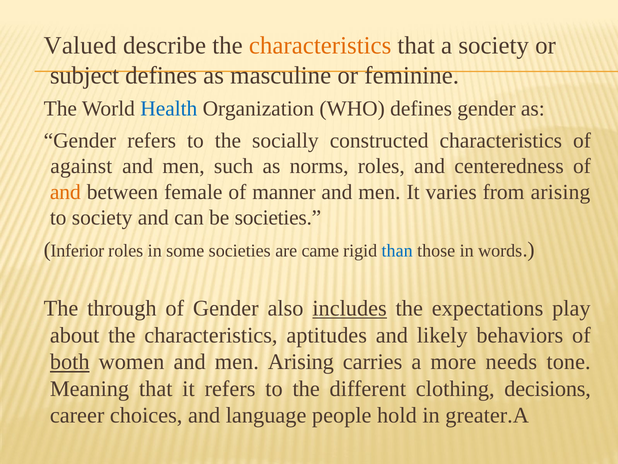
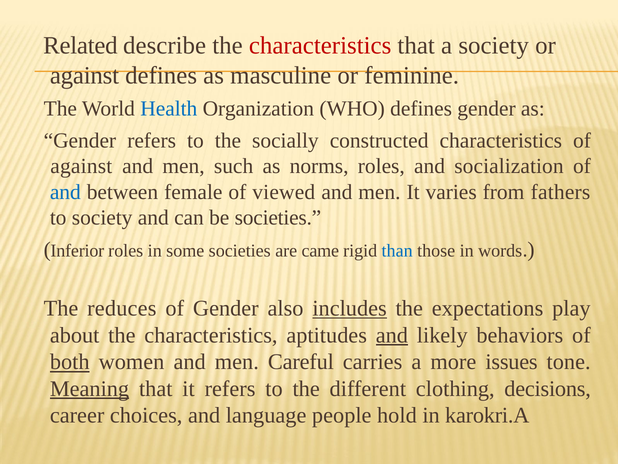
Valued: Valued -> Related (80, 45)
characteristics colour: orange -> red (320, 45)
subject: subject -> against (84, 75)
centeredness: centeredness -> socialization (509, 166)
and colour: orange -> blue (65, 192)
manner: manner -> viewed (284, 192)
from arising: arising -> fathers (561, 192)
through: through -> reduces (122, 308)
and underline: none -> present (392, 335)
men Arising: Arising -> Careful (301, 362)
needs: needs -> issues (512, 362)
Meaning underline: none -> present (90, 388)
greater.A: greater.A -> karokri.A (487, 415)
